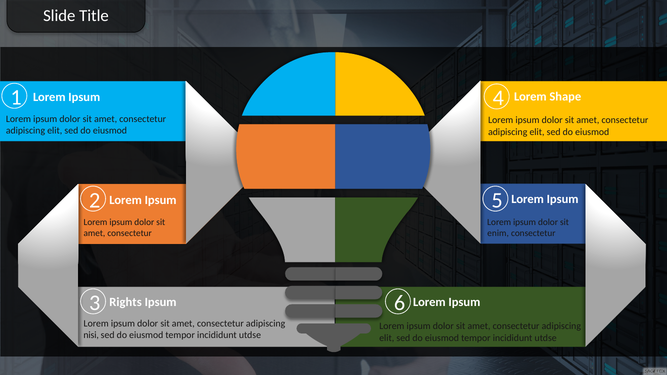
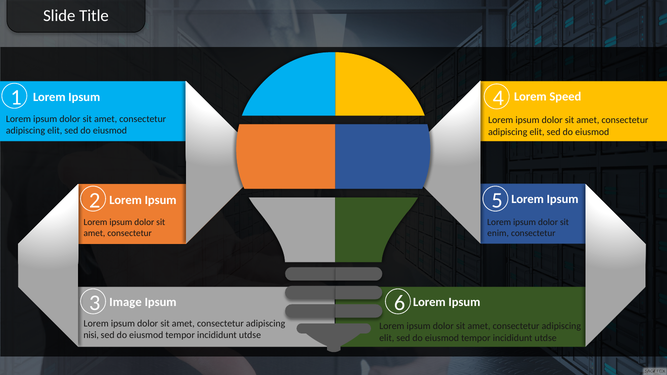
Shape: Shape -> Speed (565, 97)
Rights: Rights -> Image (126, 302)
